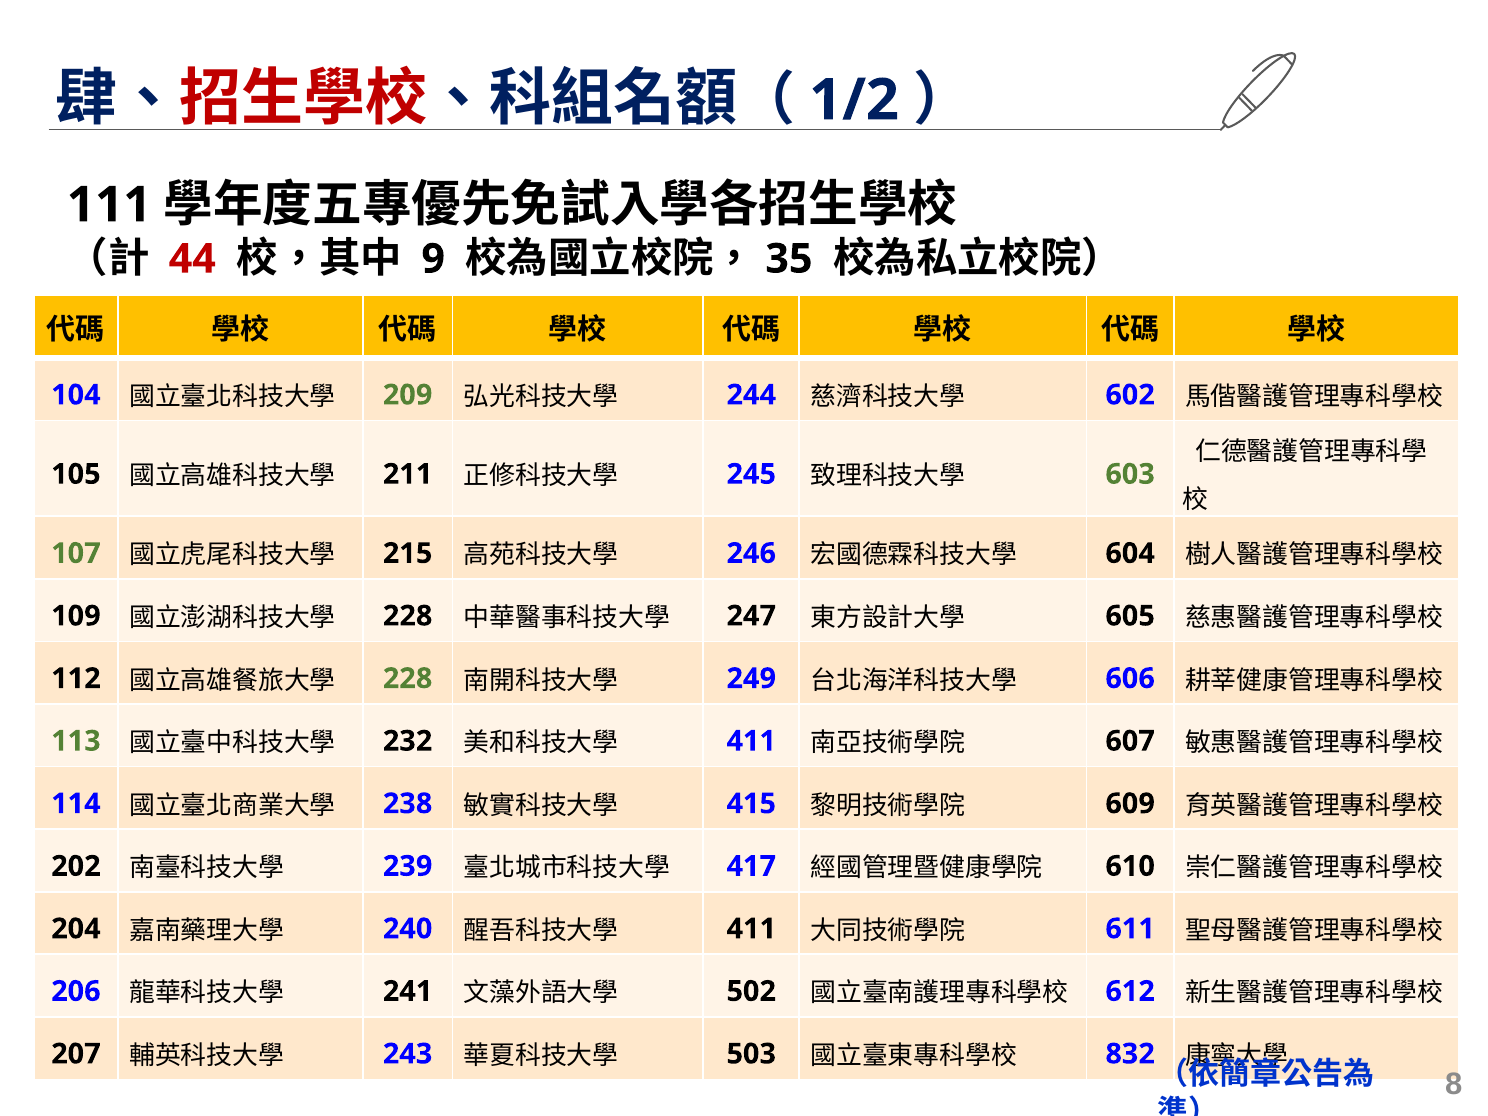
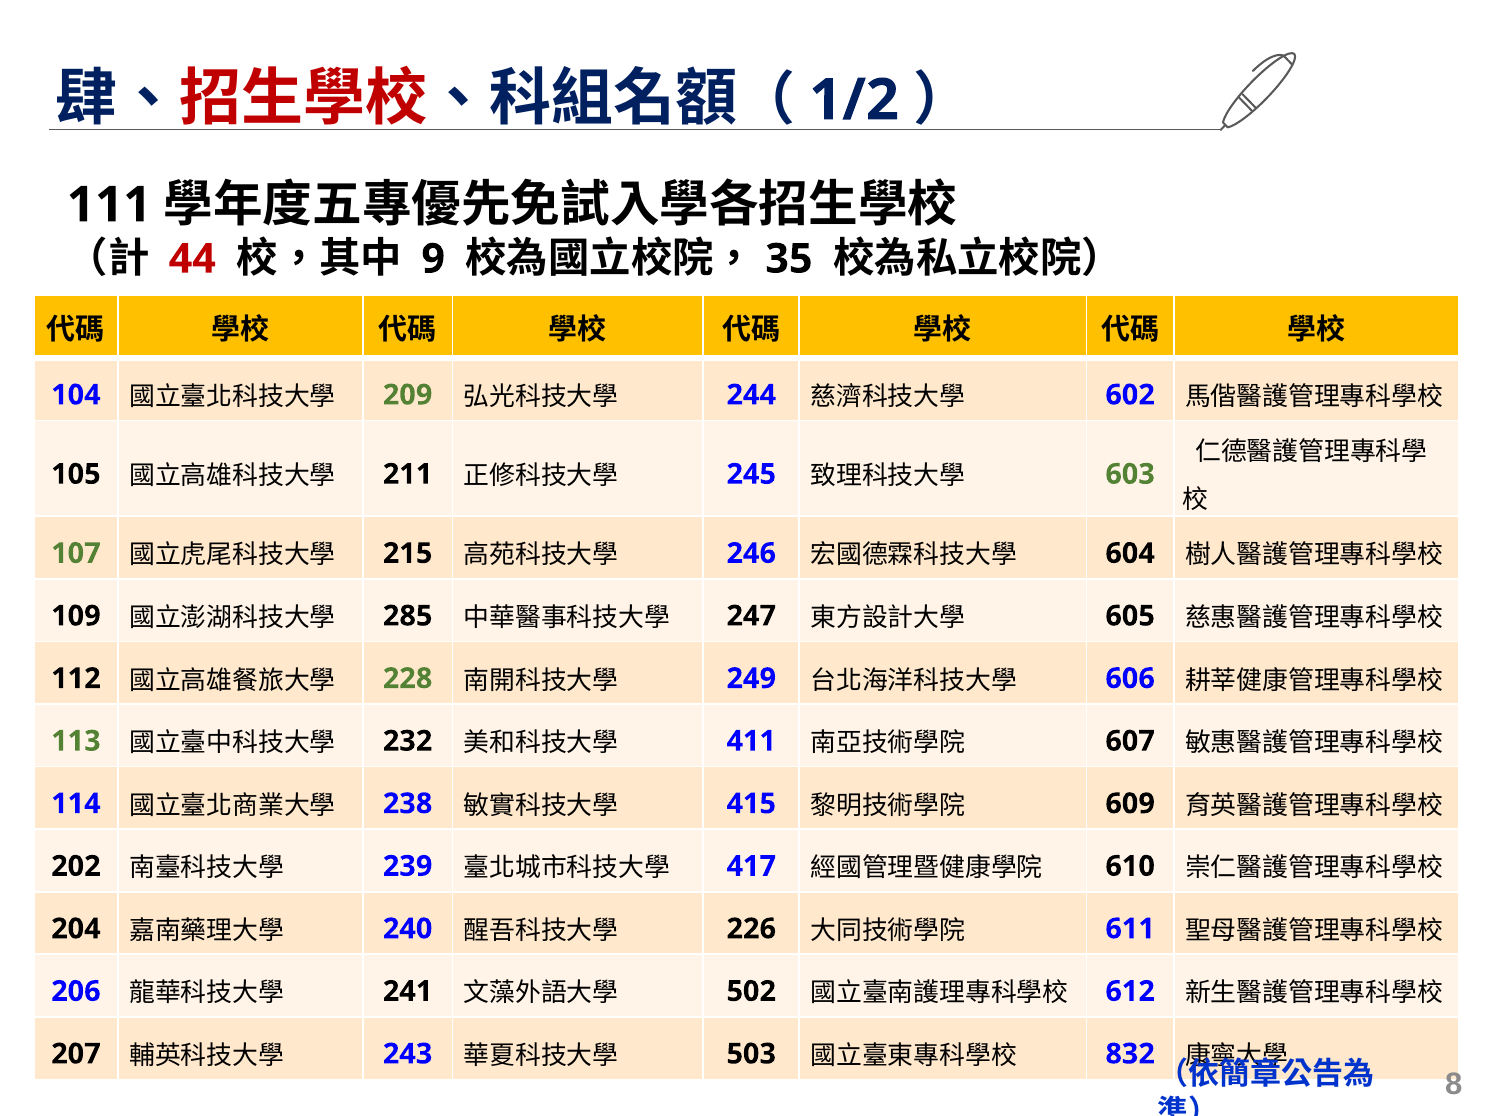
228: 228 -> 285 (408, 616)
411: 411 -> 226 (751, 929)
